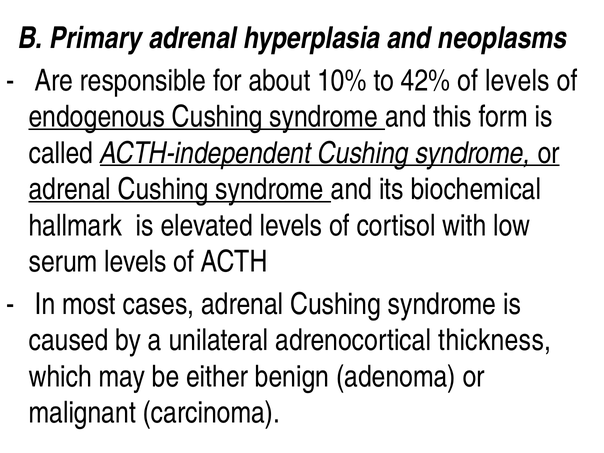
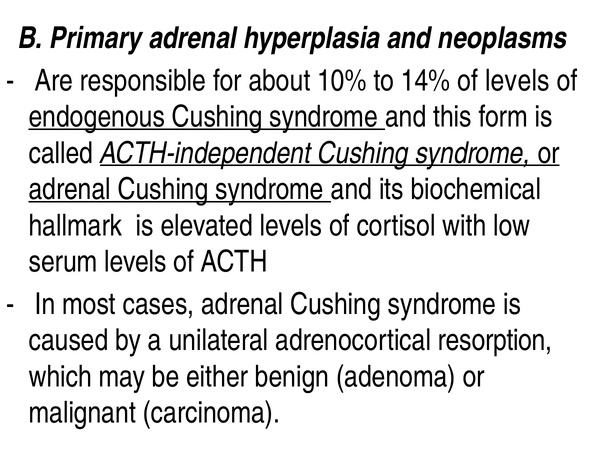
42%: 42% -> 14% (426, 81)
thickness: thickness -> resorption (495, 340)
